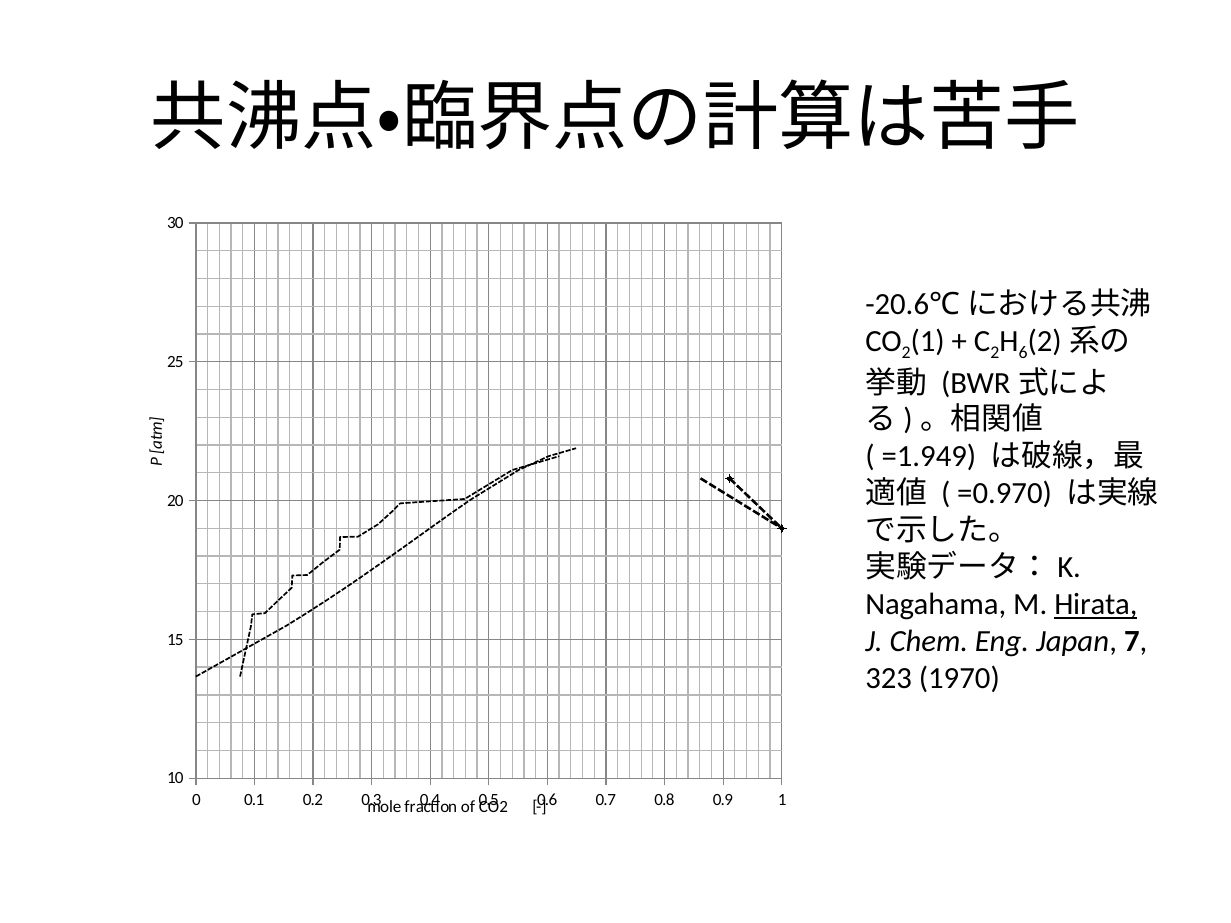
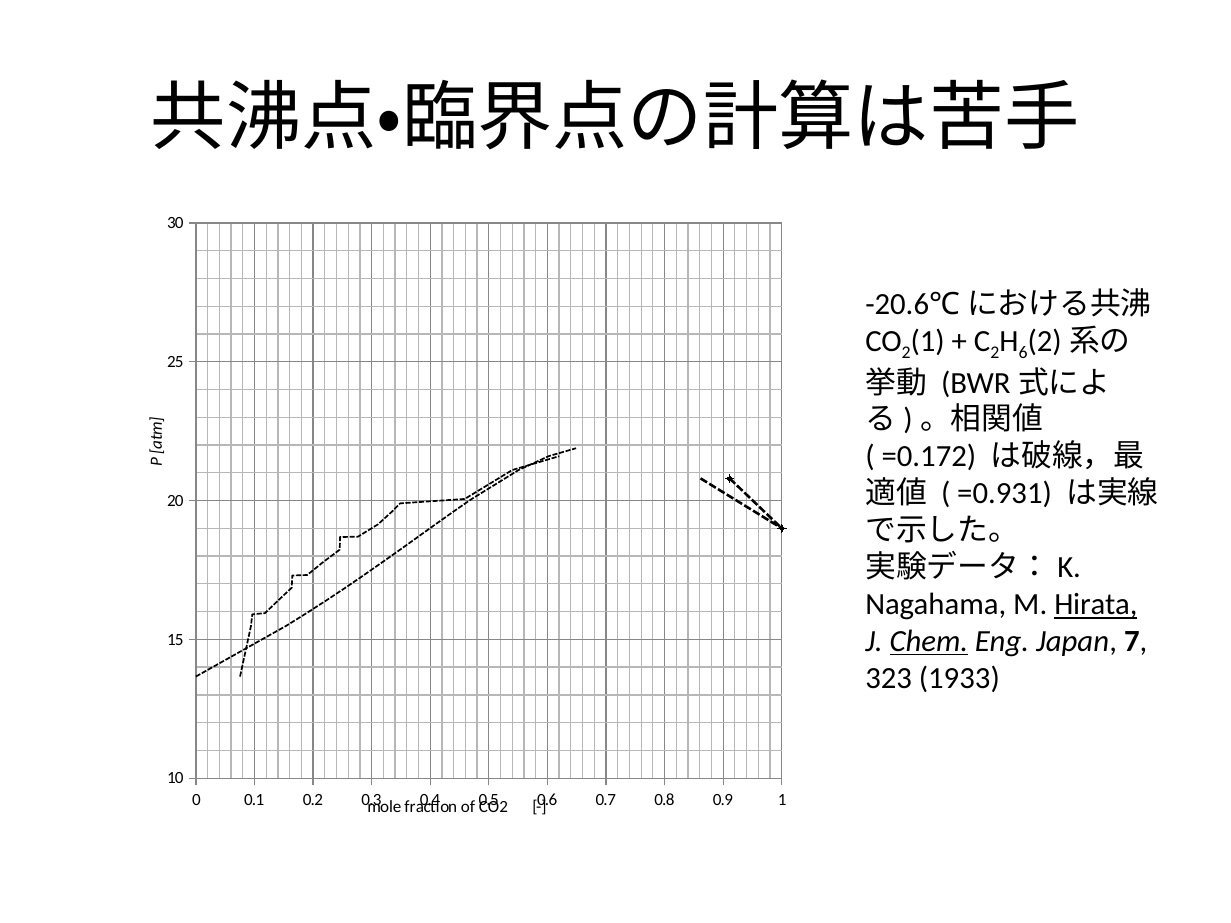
=1.949: =1.949 -> =0.172 (929, 457)
=0.970: =0.970 -> =0.931 (1005, 494)
Chem underline: none -> present (929, 641)
1970: 1970 -> 1933 (959, 678)
